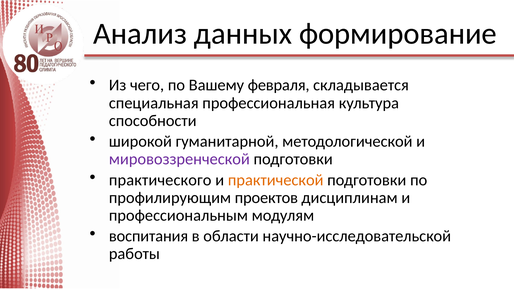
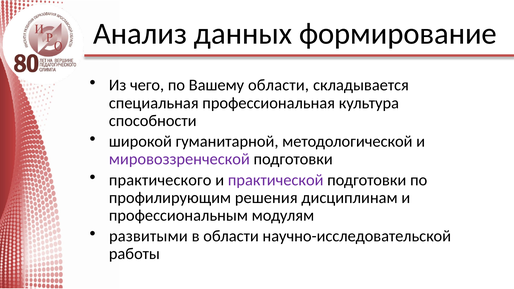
Вашему февраля: февраля -> области (279, 85)
практической colour: orange -> purple (276, 180)
проектов: проектов -> решения (266, 198)
воспитания: воспитания -> развитыми (148, 236)
